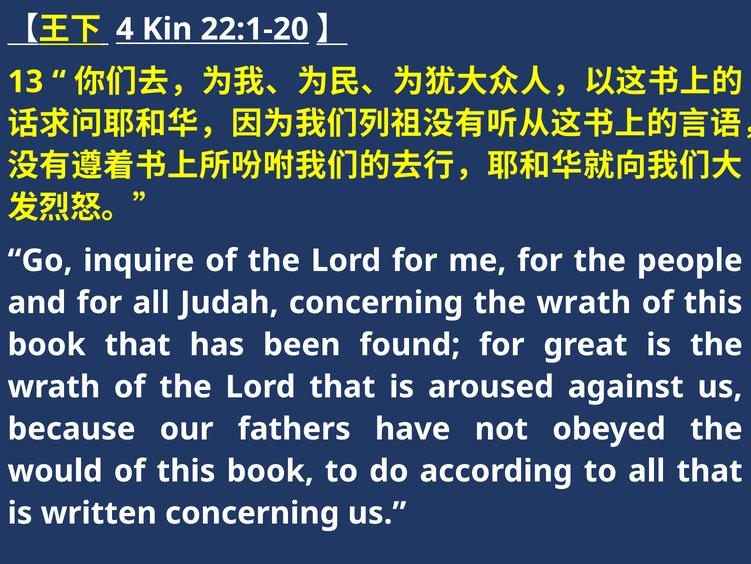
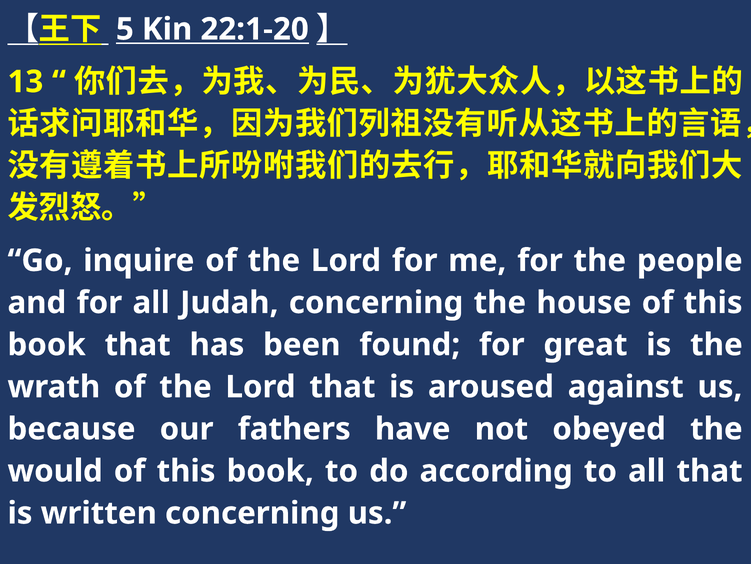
4: 4 -> 5 (125, 29)
concerning the wrath: wrath -> house (584, 302)
